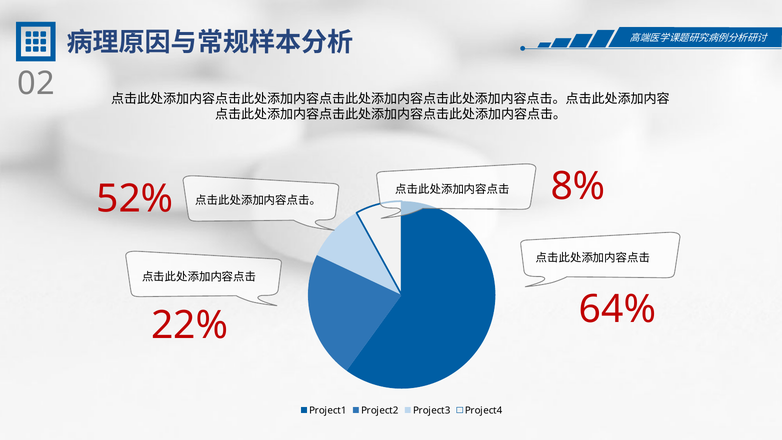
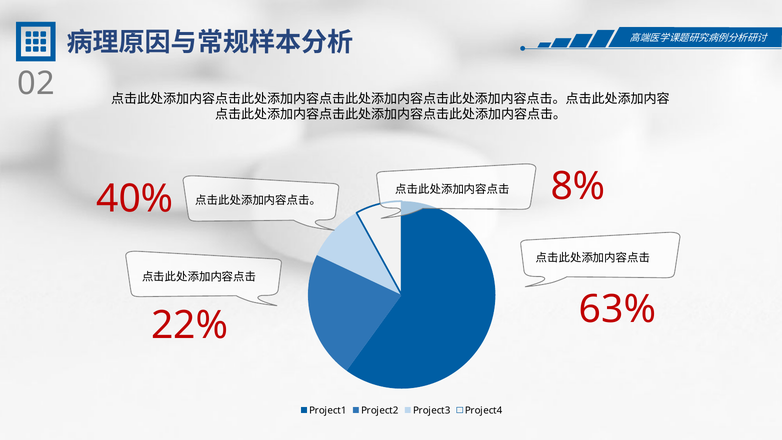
52%: 52% -> 40% (135, 199)
64%: 64% -> 63% (618, 309)
